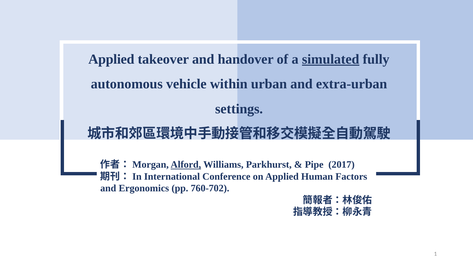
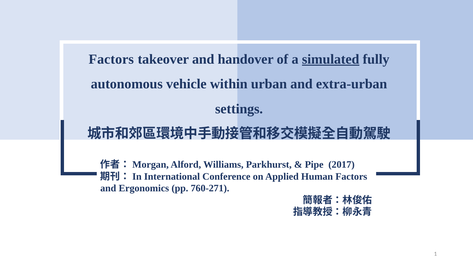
Applied: Applied -> Factors (111, 59)
Alford underline: present -> none (186, 165)
760-702: 760-702 -> 760-271 (210, 188)
